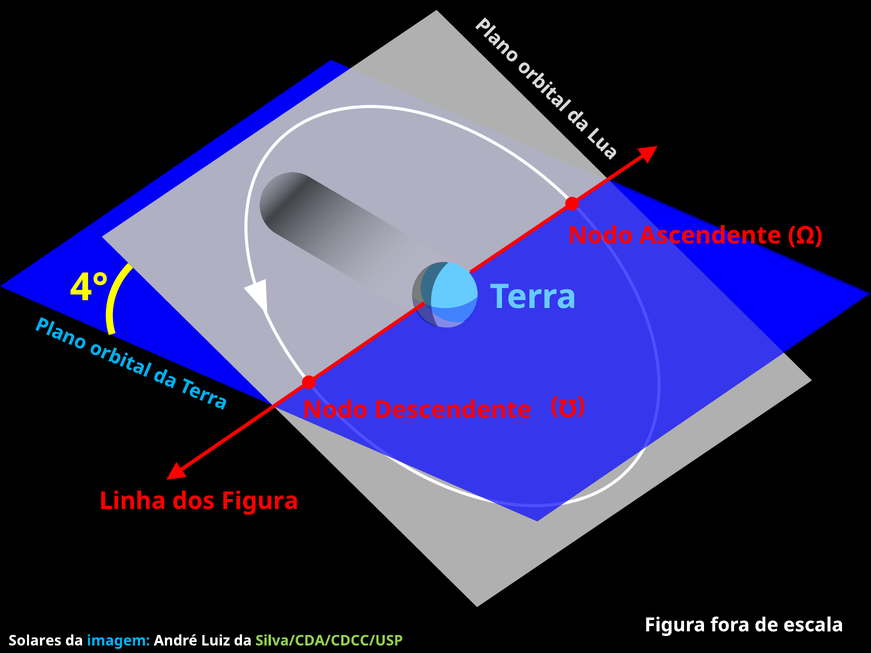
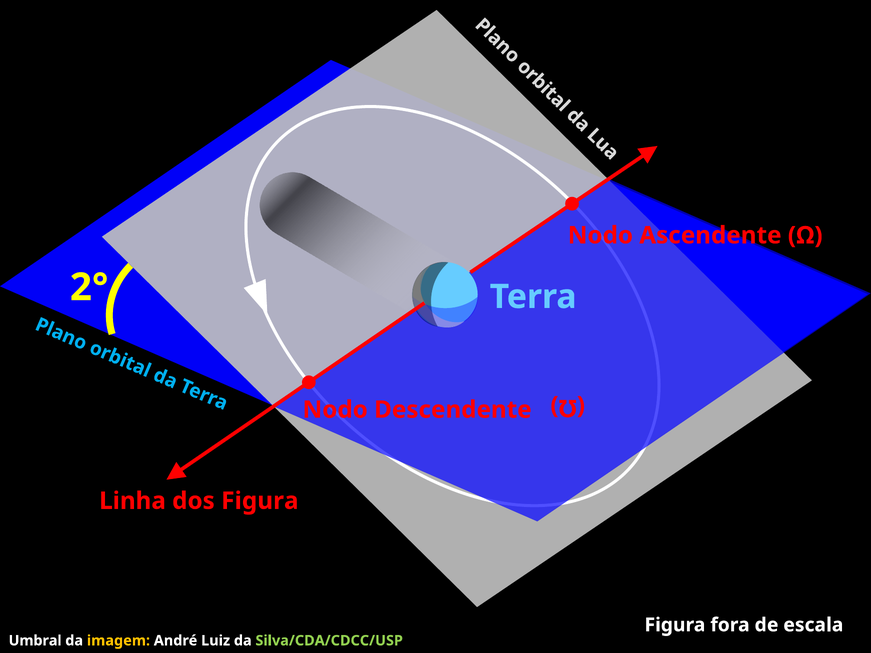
4°: 4° -> 2° (89, 287)
Solares: Solares -> Umbral (35, 641)
imagem colour: light blue -> yellow (118, 641)
